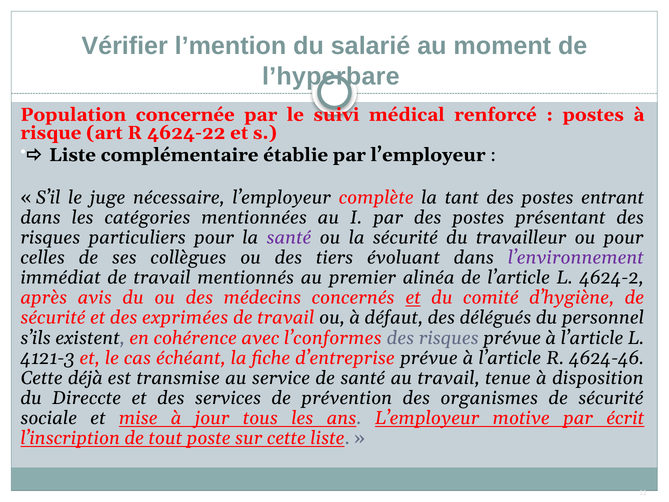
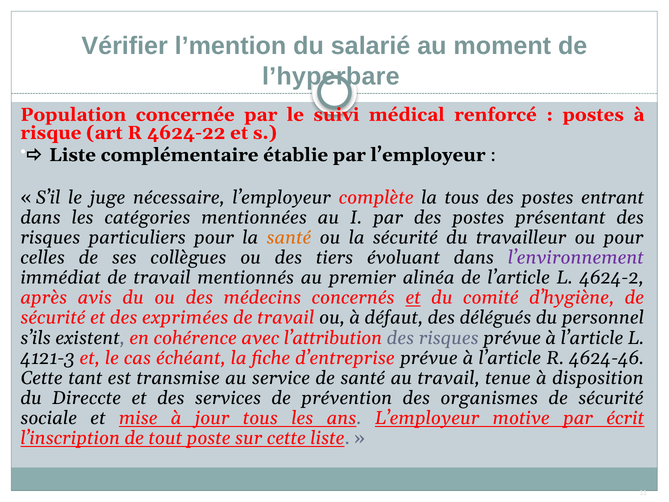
la tant: tant -> tous (462, 197)
santé colour: purple -> orange (289, 237)
l’conformes: l’conformes -> l’attribution (333, 338)
déjà: déjà -> tant (85, 378)
